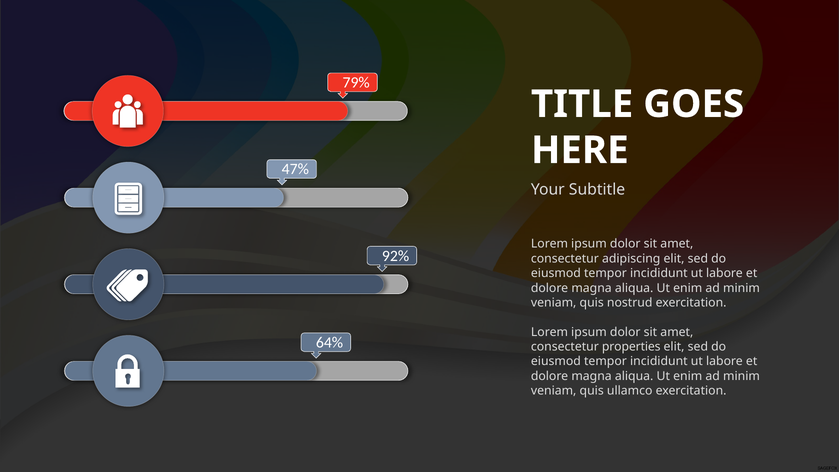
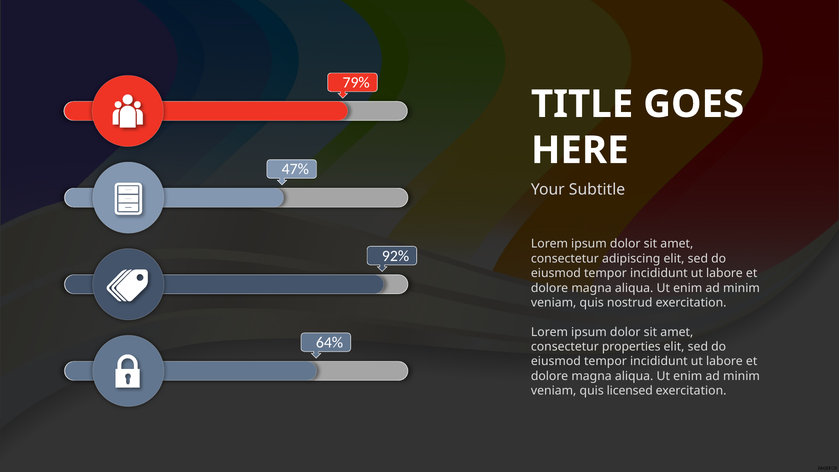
ullamco: ullamco -> licensed (630, 391)
